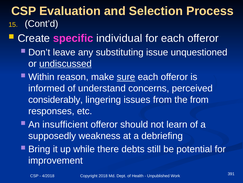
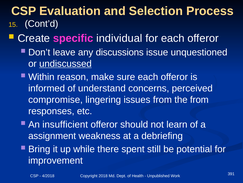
substituting: substituting -> discussions (120, 52)
sure underline: present -> none (126, 77)
considerably: considerably -> compromise (55, 99)
supposedly: supposedly -> assignment (52, 135)
debts: debts -> spent (133, 149)
